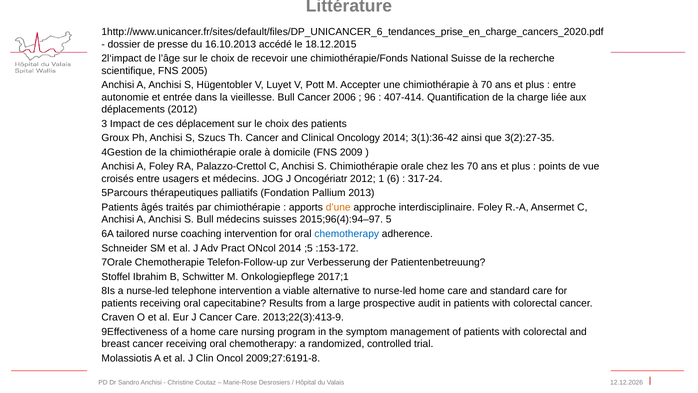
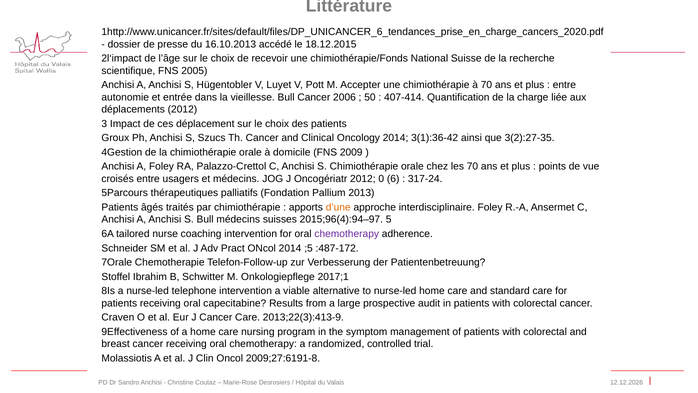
96: 96 -> 50 (370, 97)
1: 1 -> 0 (381, 179)
chemotherapy colour: blue -> purple (347, 234)
:153-172: :153-172 -> :487-172 (337, 248)
